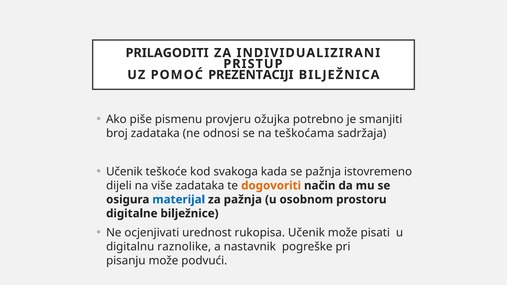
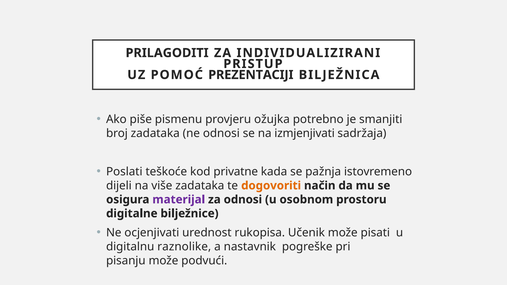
teškoćama: teškoćama -> izmjenjivati (305, 133)
Učenik: Učenik -> Poslati (124, 172)
svakoga: svakoga -> privatne (236, 172)
materijal colour: blue -> purple (179, 200)
za pažnja: pažnja -> odnosi (243, 200)
